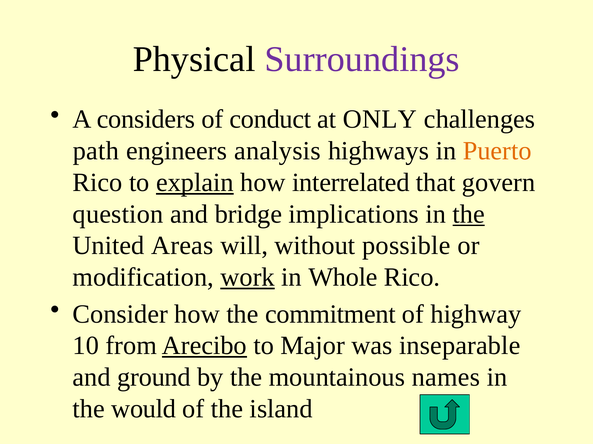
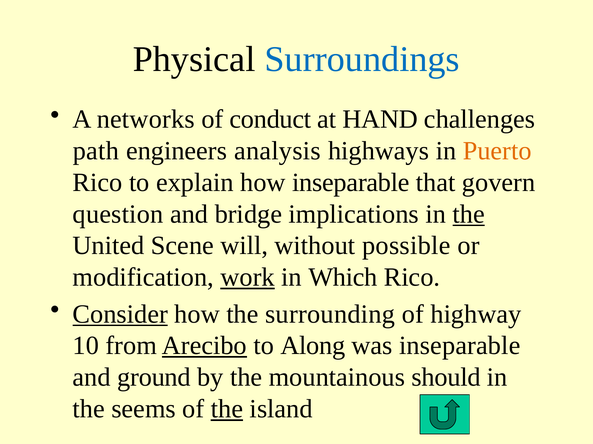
Surroundings colour: purple -> blue (362, 59)
considers: considers -> networks (146, 119)
ONLY: ONLY -> HAND (380, 119)
explain underline: present -> none (195, 183)
how interrelated: interrelated -> inseparable (351, 183)
Areas: Areas -> Scene (182, 246)
Whole: Whole -> Which (343, 278)
Consider underline: none -> present (120, 315)
commitment: commitment -> surrounding (330, 315)
Major: Major -> Along (313, 346)
names: names -> should (446, 378)
would: would -> seems (144, 409)
the underline: none -> present (227, 409)
